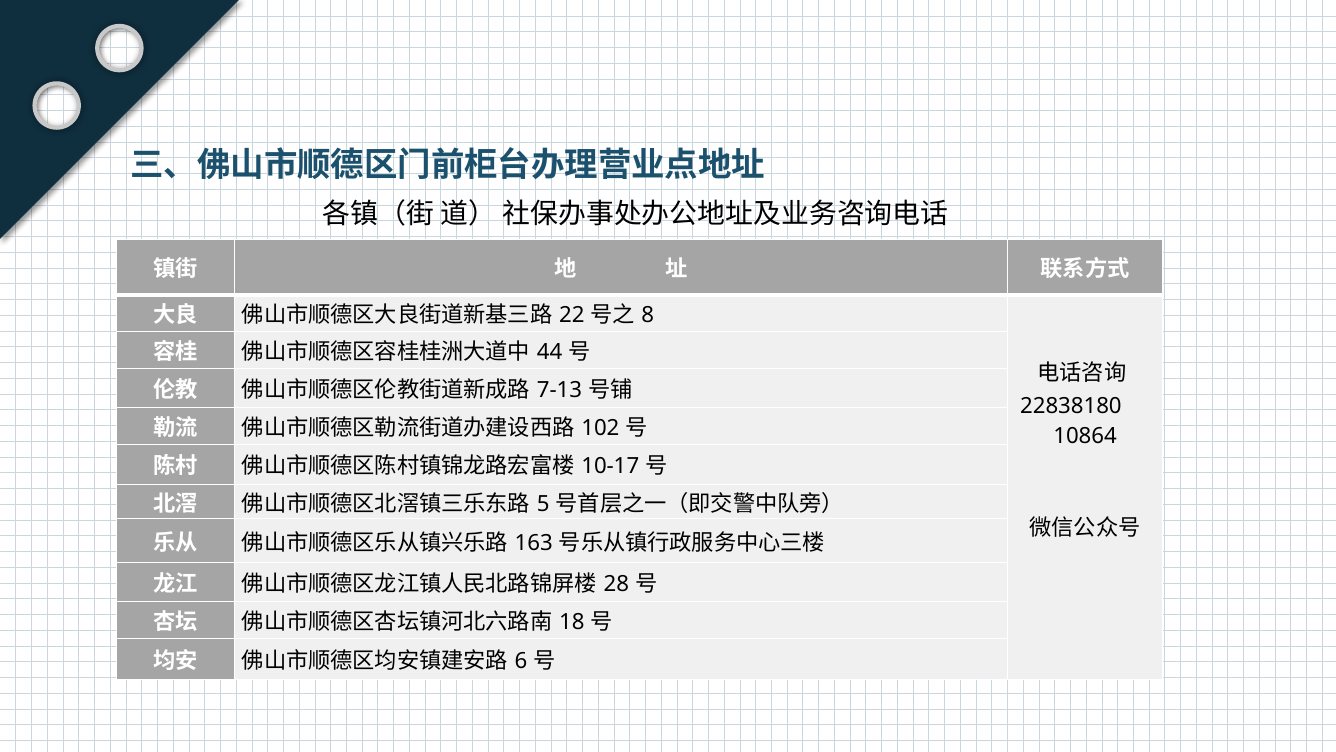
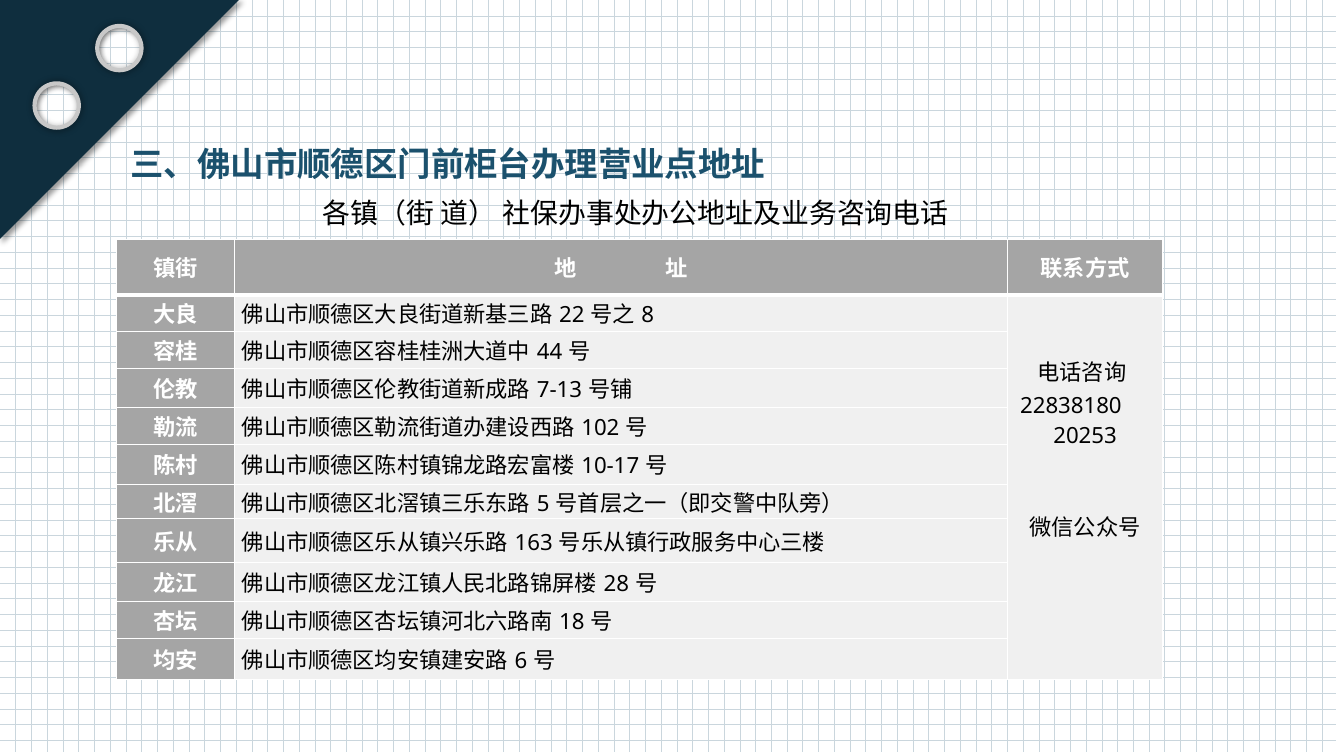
10864: 10864 -> 20253 (1085, 436)
